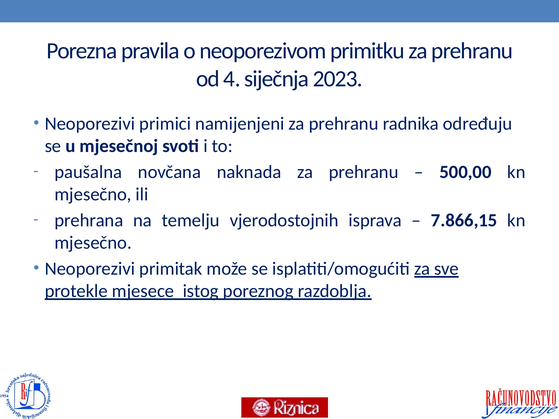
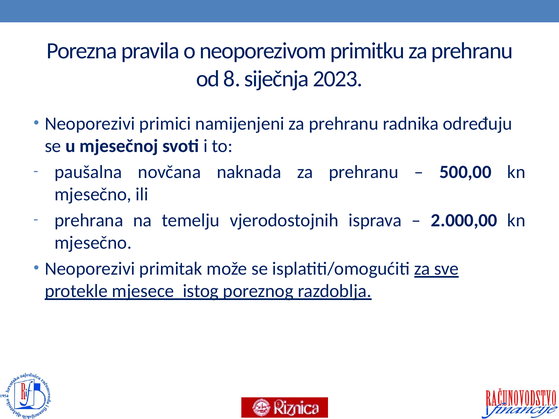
4: 4 -> 8 (232, 79)
7.866,15: 7.866,15 -> 2.000,00 (464, 221)
